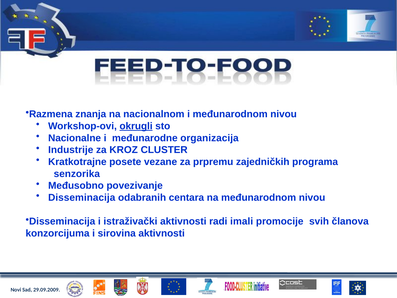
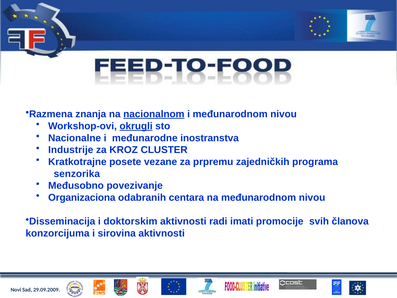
nacionalnom underline: none -> present (154, 114)
organizacija: organizacija -> inostranstva (210, 138)
Disseminacija: Disseminacija -> Organizaciona (82, 197)
istraživački: istraživački -> doktorskim (130, 221)
imali: imali -> imati (242, 221)
